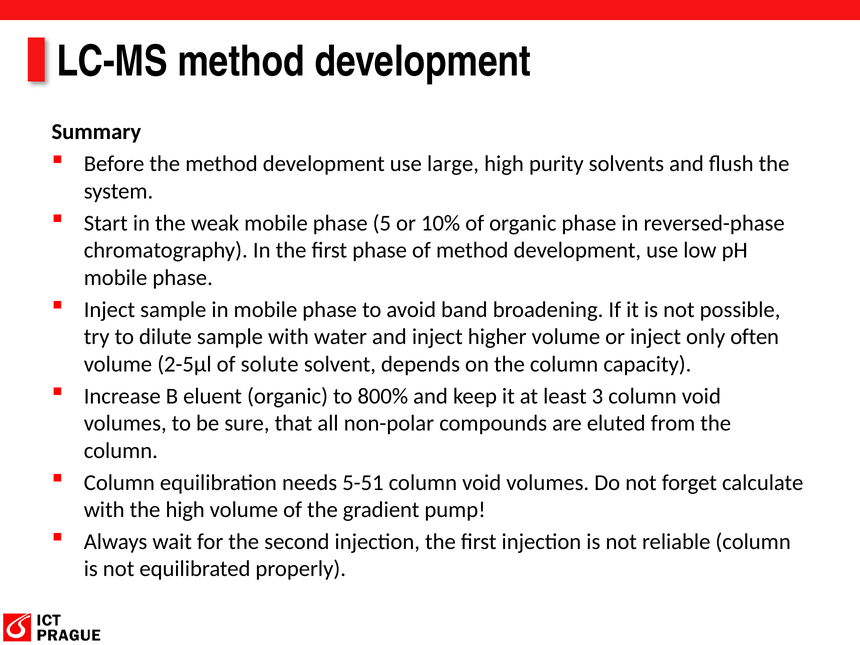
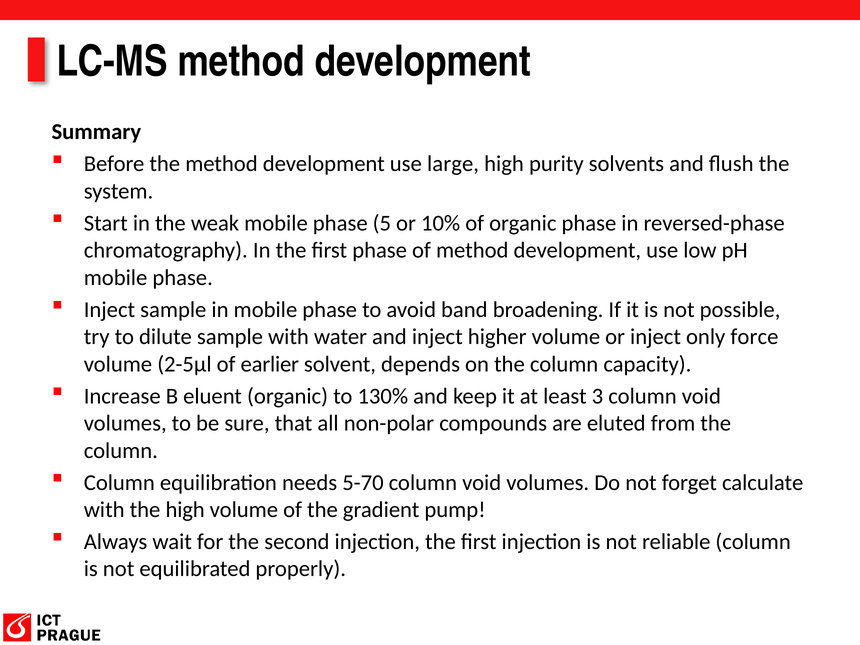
often: often -> force (754, 337)
solute: solute -> earlier (270, 364)
800%: 800% -> 130% (383, 396)
5-51: 5-51 -> 5-70 (363, 483)
